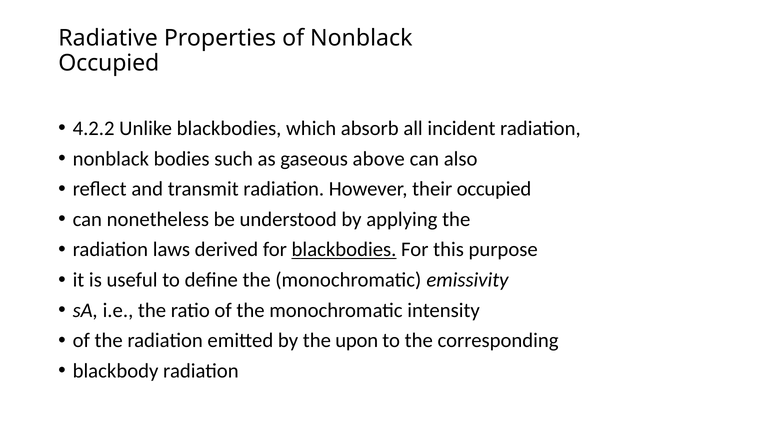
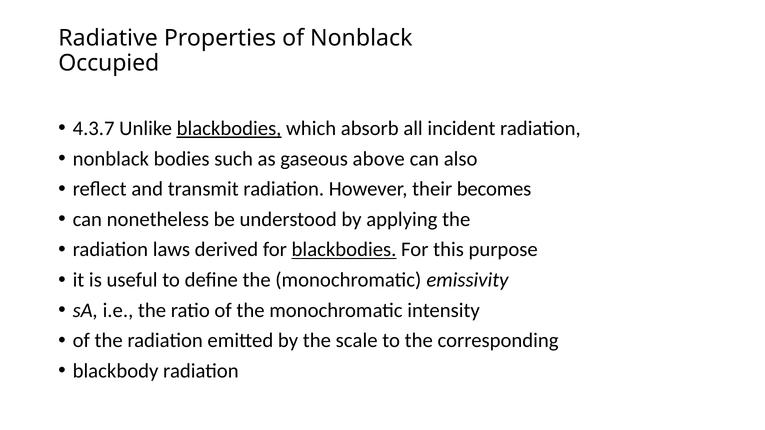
4.2.2: 4.2.2 -> 4.3.7 (94, 128)
blackbodies underline: none -> present (229, 128)
their occupied: occupied -> becomes (494, 189)
upon: upon -> scale (357, 341)
